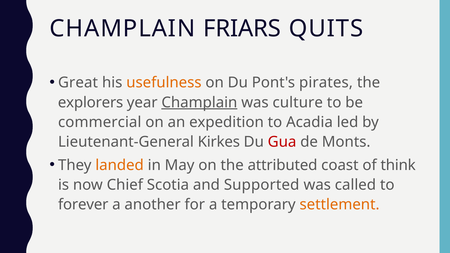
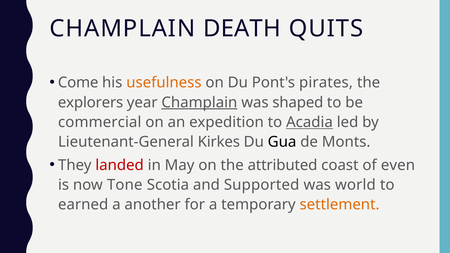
FRIARS: FRIARS -> DEATH (242, 29)
Great: Great -> Come (78, 83)
culture: culture -> shaped (298, 103)
Acadia underline: none -> present (309, 122)
Gua colour: red -> black (282, 142)
landed colour: orange -> red (120, 165)
think: think -> even (398, 165)
Chief: Chief -> Tone (125, 185)
called: called -> world (355, 185)
forever: forever -> earned (83, 205)
